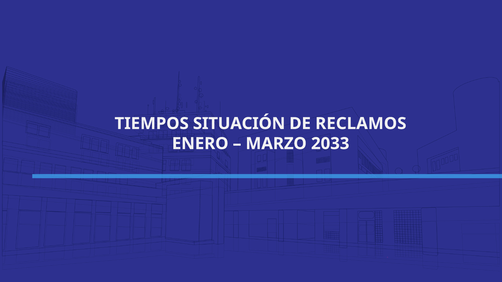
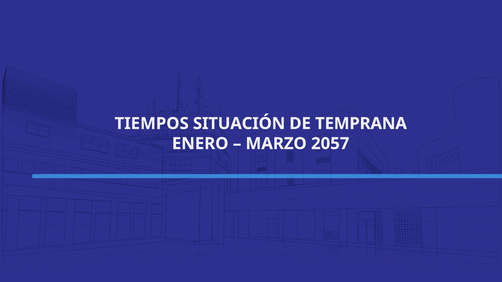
RECLAMOS: RECLAMOS -> TEMPRANA (361, 124)
2033: 2033 -> 2057 (330, 144)
